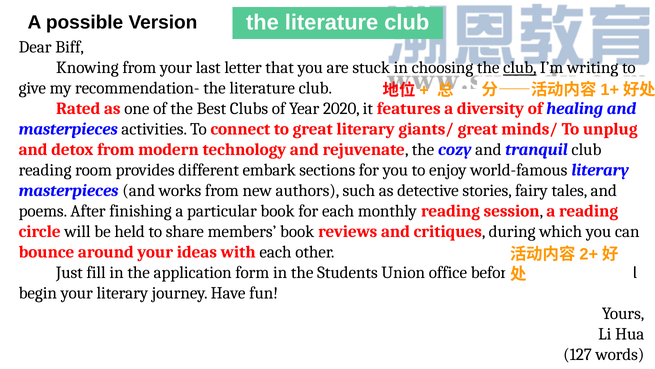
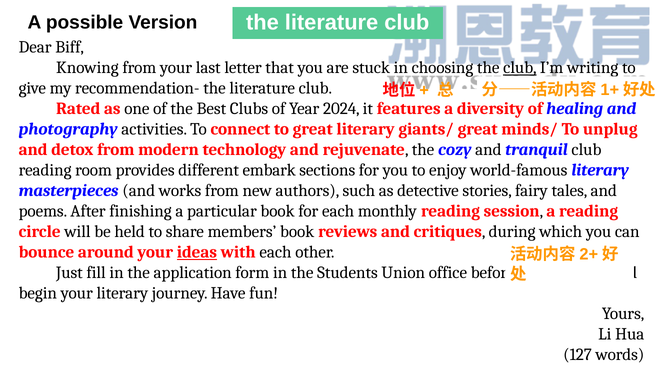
2020: 2020 -> 2024 (341, 109)
masterpieces: masterpieces -> photography (68, 129)
ideas underline: none -> present (197, 252)
